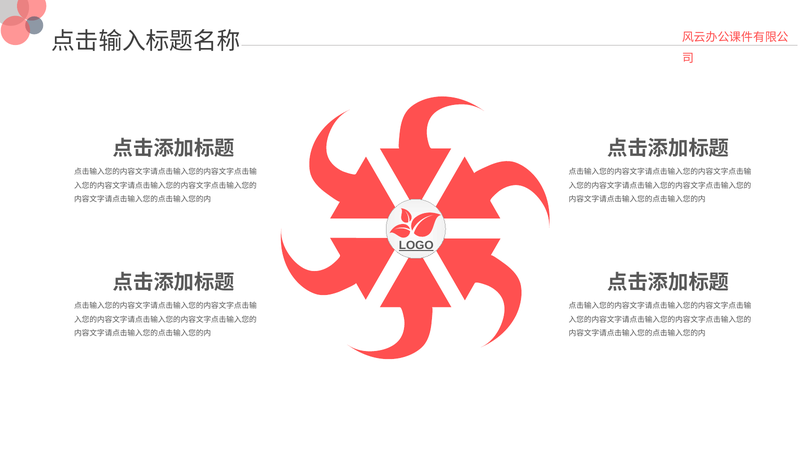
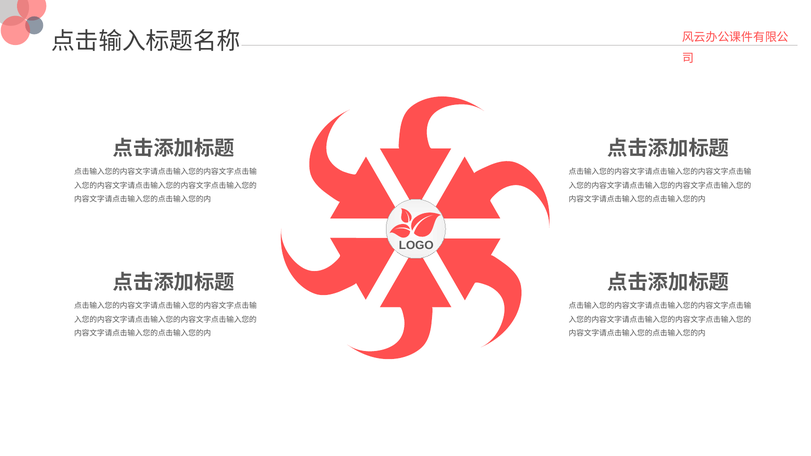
LOGO underline: present -> none (416, 246)
